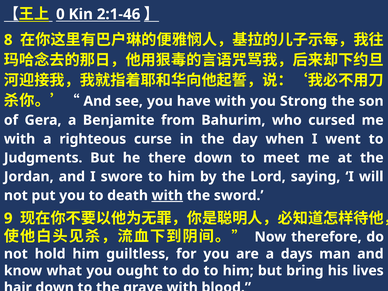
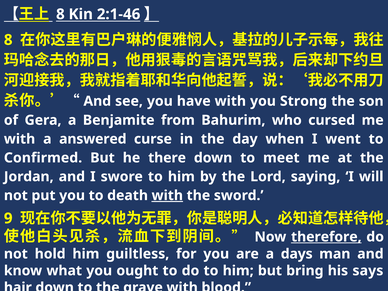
0: 0 -> 8 (60, 14)
righteous: righteous -> answered (93, 139)
Judgments: Judgments -> Confirmed (43, 158)
therefore underline: none -> present (326, 237)
lives: lives -> says (368, 271)
